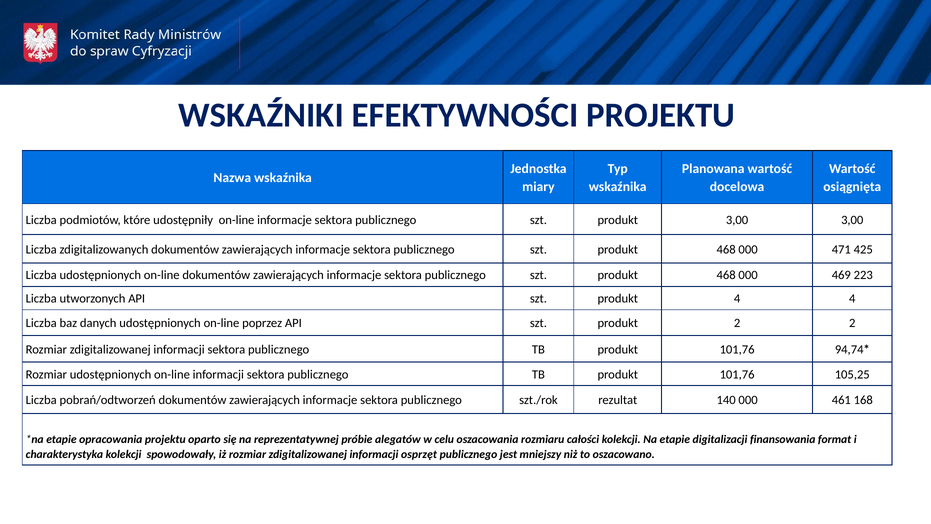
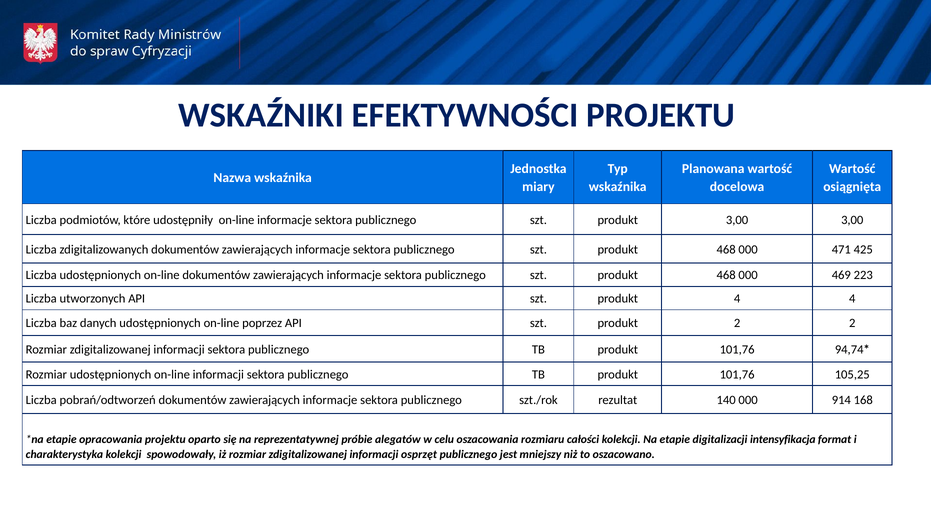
461: 461 -> 914 (841, 400)
finansowania: finansowania -> intensyfikacja (783, 439)
